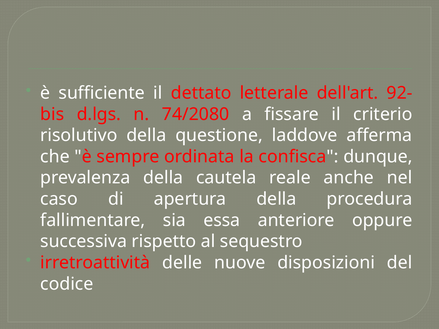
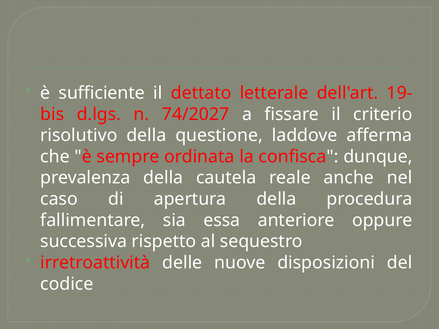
92-: 92- -> 19- (400, 93)
74/2080: 74/2080 -> 74/2027 (196, 114)
